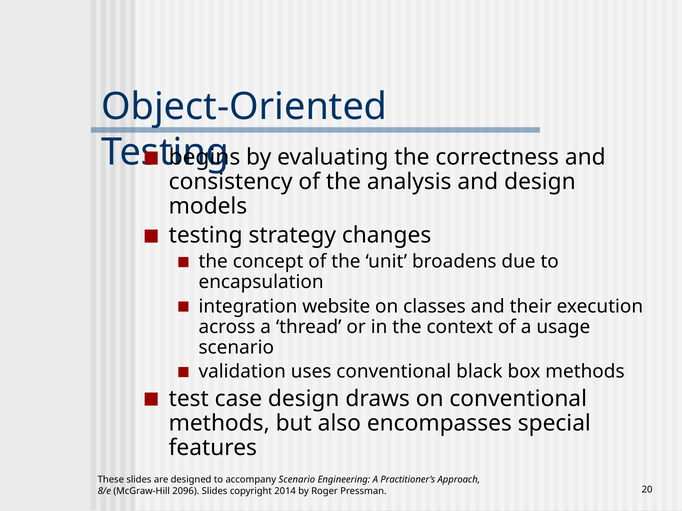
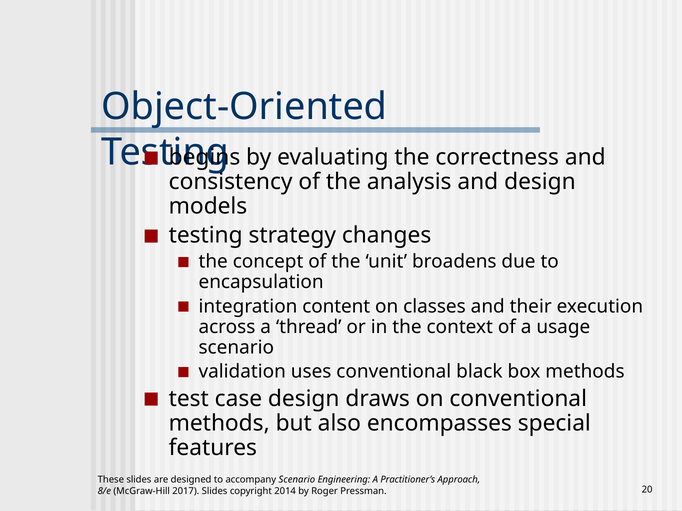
website: website -> content (336, 307)
2096: 2096 -> 2017 (186, 492)
